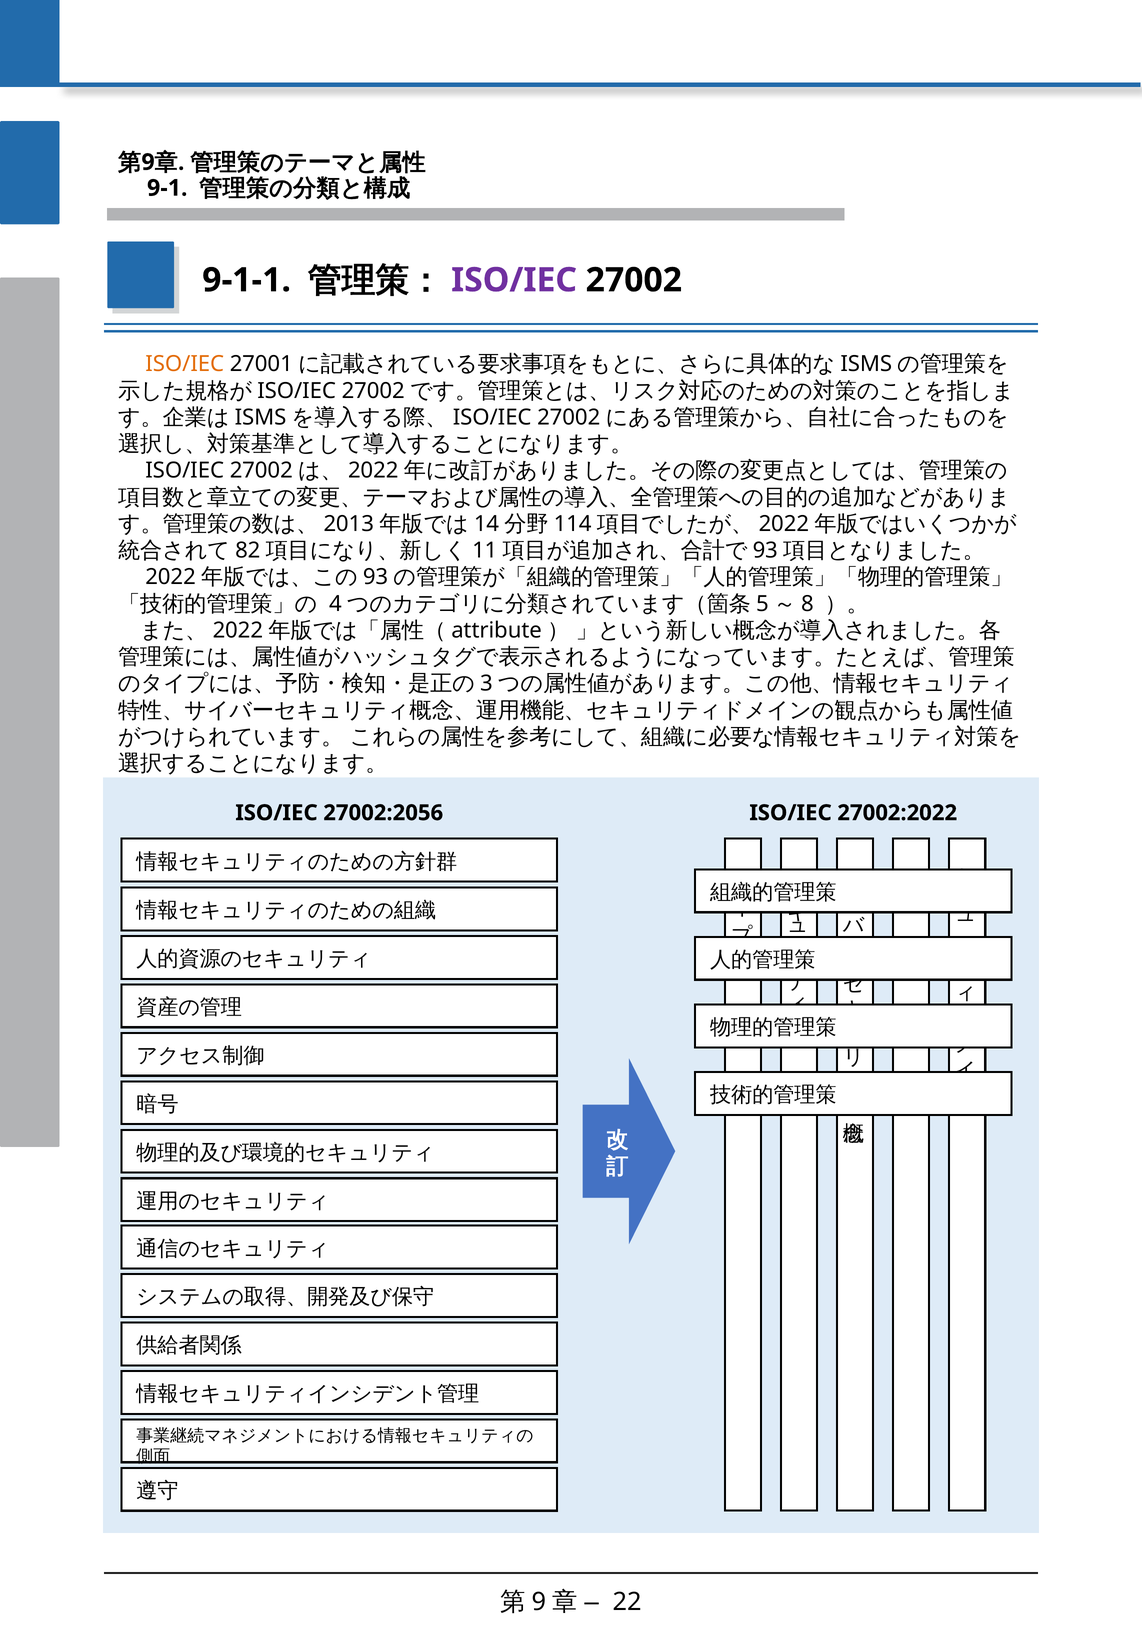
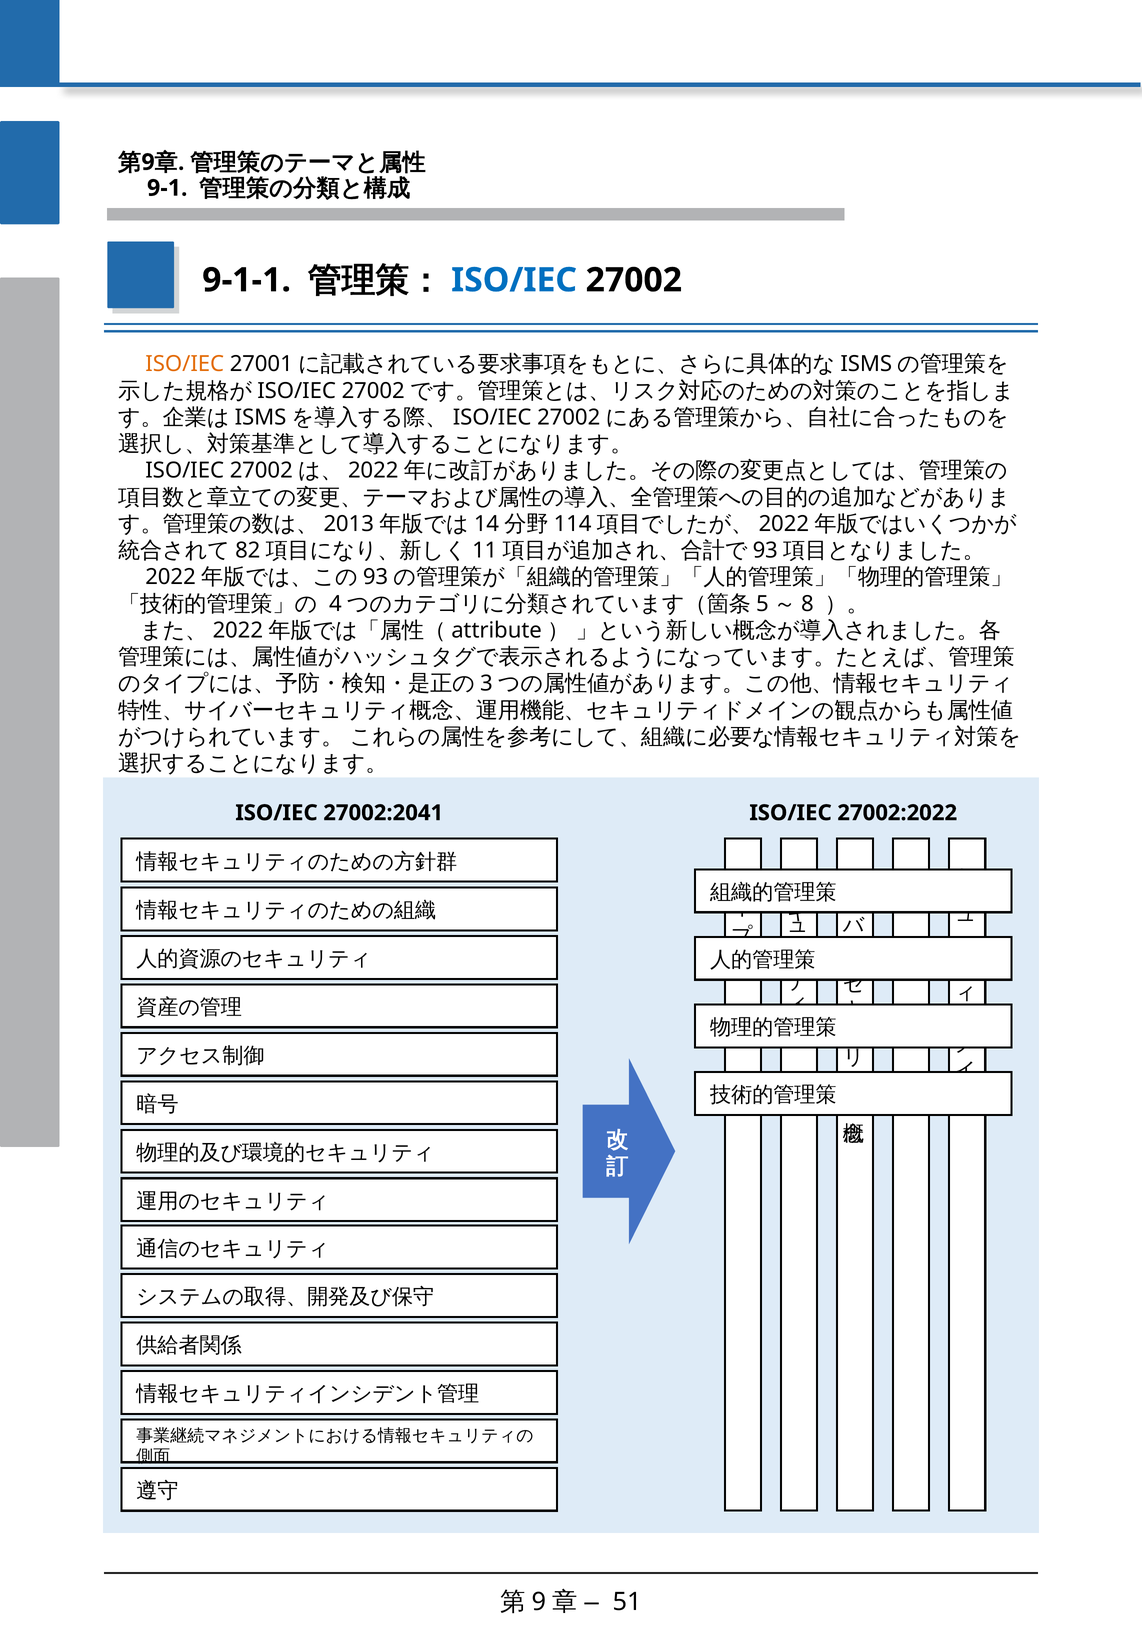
ISO/IEC colour: purple -> blue (514, 280)
27002:2056: 27002:2056 -> 27002:2041 (383, 813)
22: 22 -> 51 (627, 1602)
